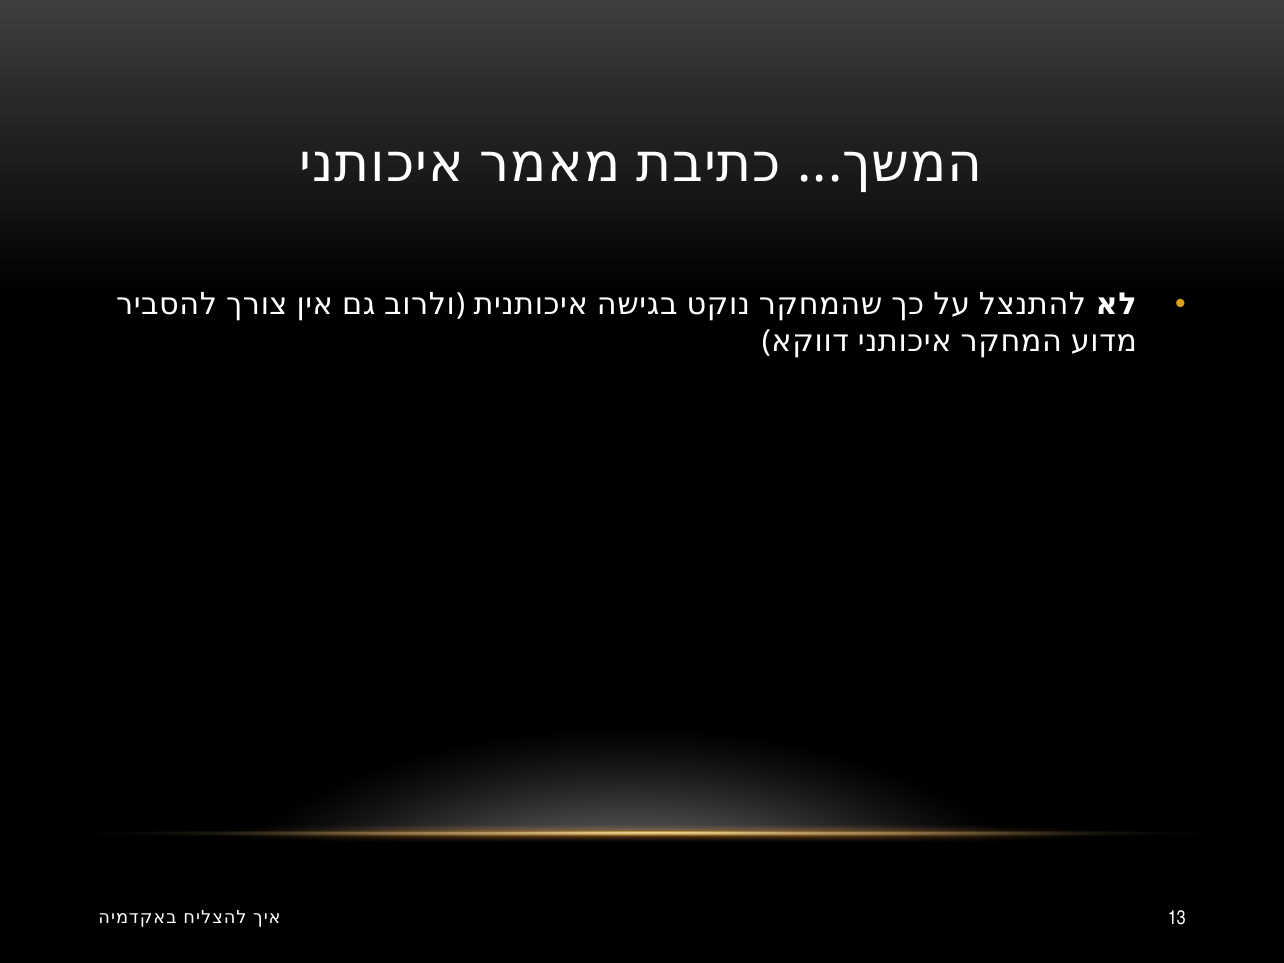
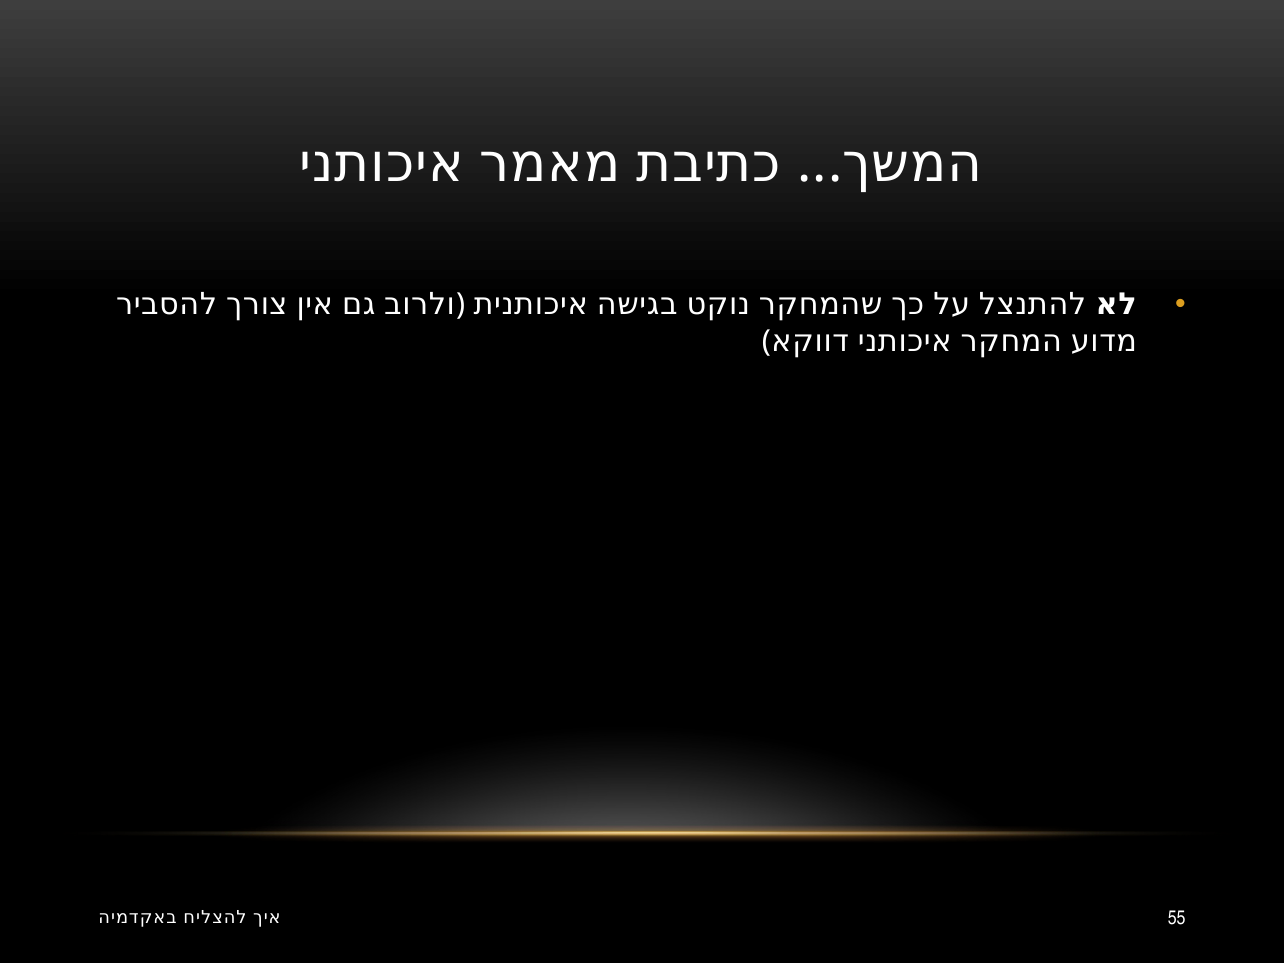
13: 13 -> 55 (1177, 918)
